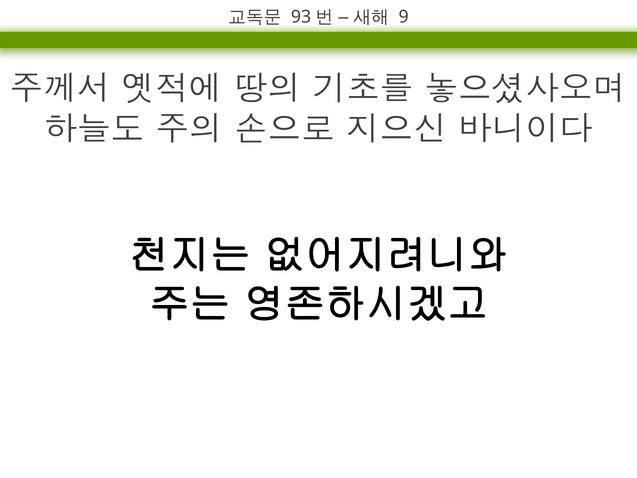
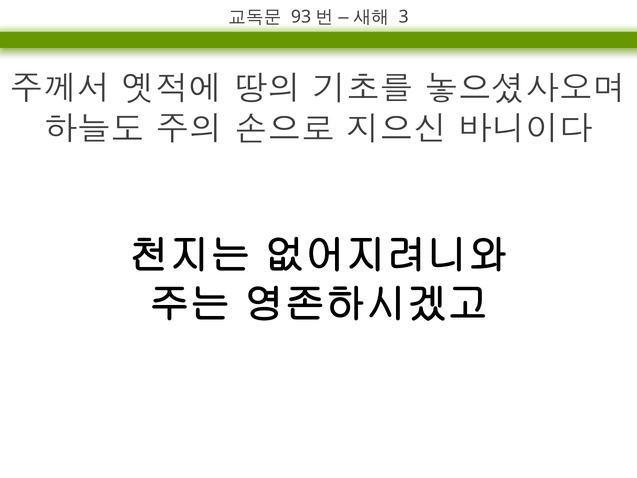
9: 9 -> 3 (404, 17)
